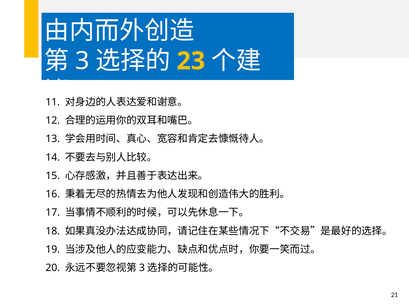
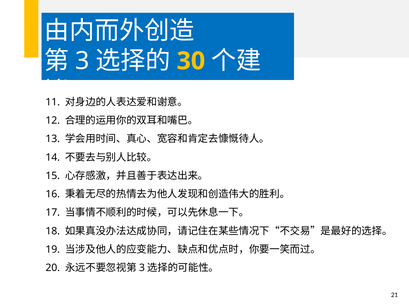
23: 23 -> 30 (191, 61)
